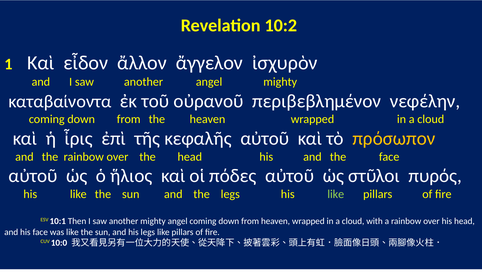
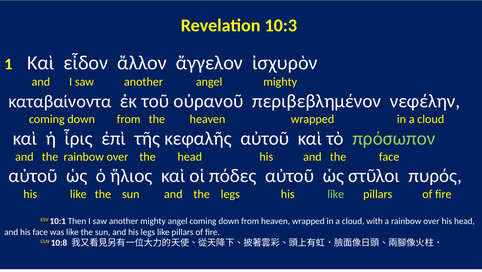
10:2: 10:2 -> 10:3 (281, 25)
πρόσωπον colour: yellow -> light green (394, 138)
10:0: 10:0 -> 10:8 (59, 243)
